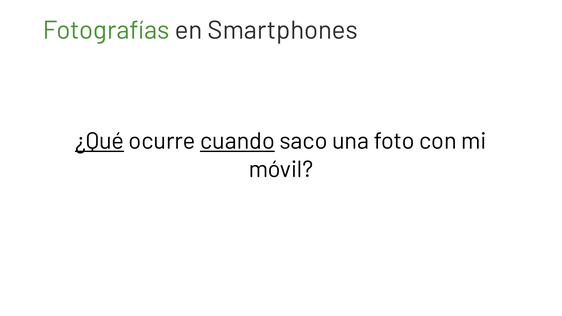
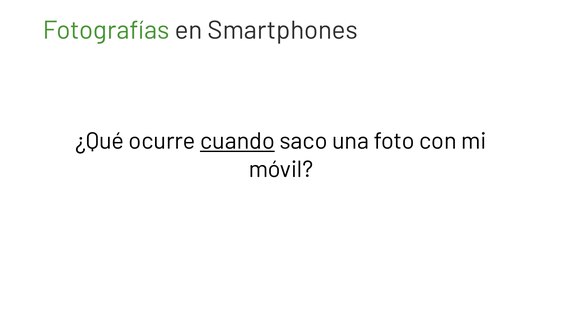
¿Qué underline: present -> none (100, 141)
